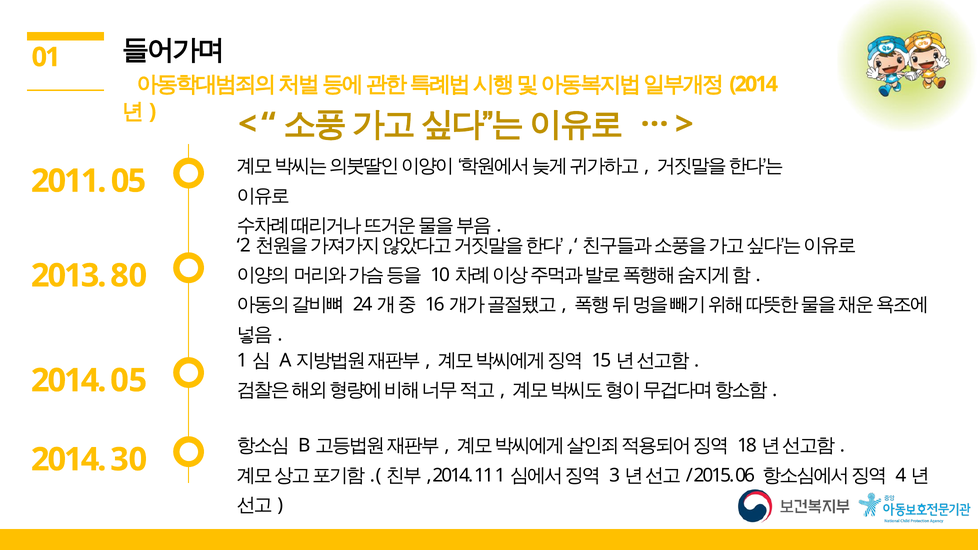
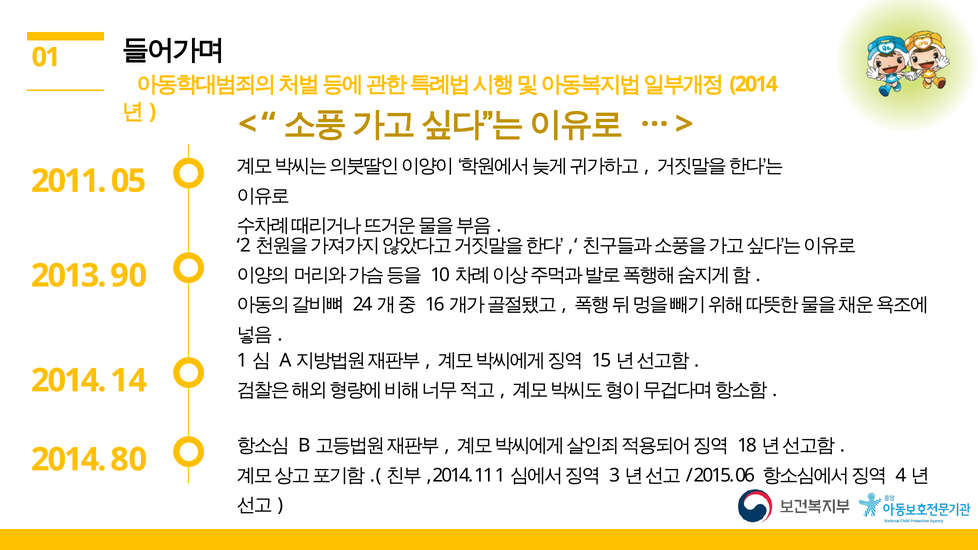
80: 80 -> 90 (129, 276)
2014 05: 05 -> 14 (129, 381)
30: 30 -> 80 (129, 460)
